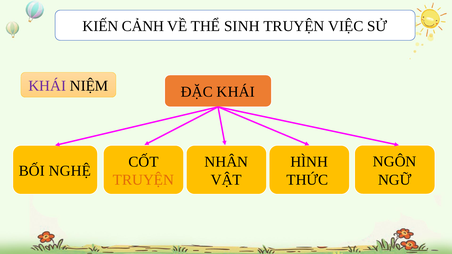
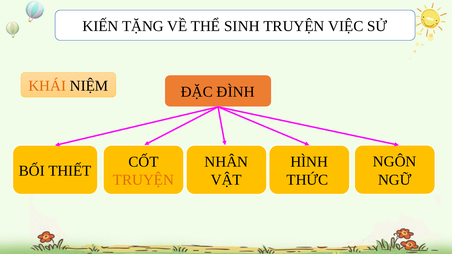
CẢNH: CẢNH -> TẶNG (143, 26)
KHÁI colour: purple -> orange (47, 86)
ĐẶC KHÁI: KHÁI -> ĐÌNH (236, 92)
NGHỆ: NGHỆ -> THIẾT (70, 171)
